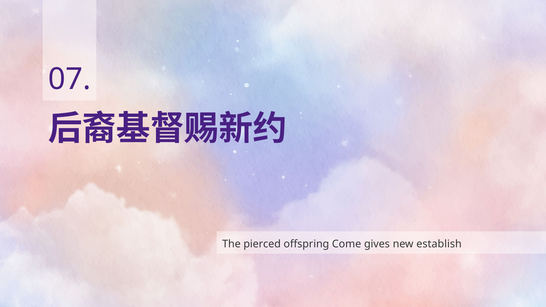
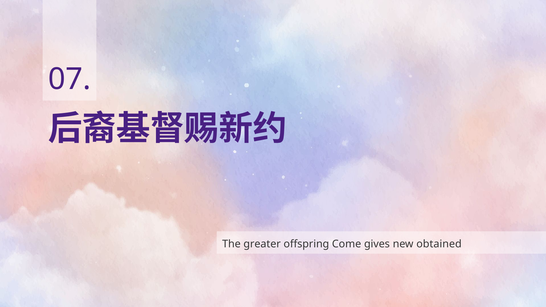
pierced: pierced -> greater (262, 244)
establish: establish -> obtained (439, 244)
